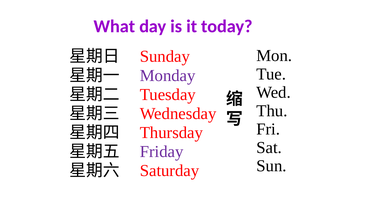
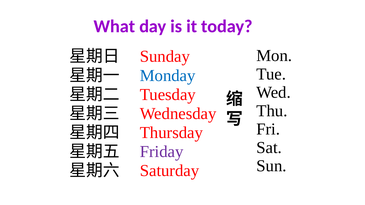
Monday colour: purple -> blue (168, 76)
